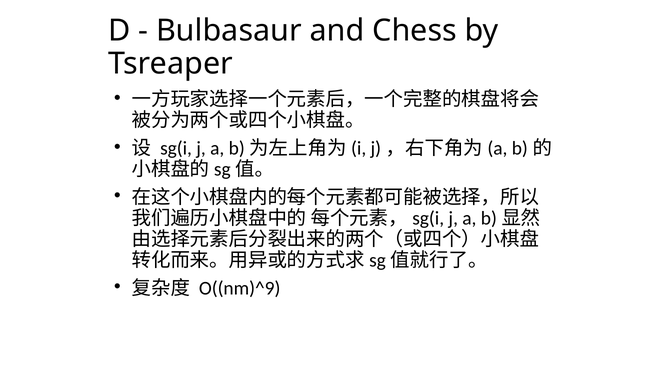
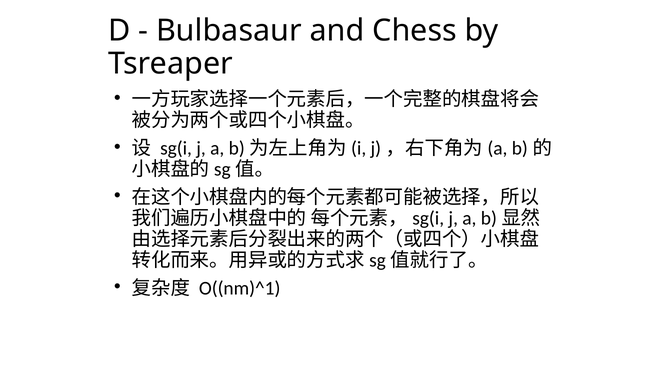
O((nm)^9: O((nm)^9 -> O((nm)^1 (240, 288)
